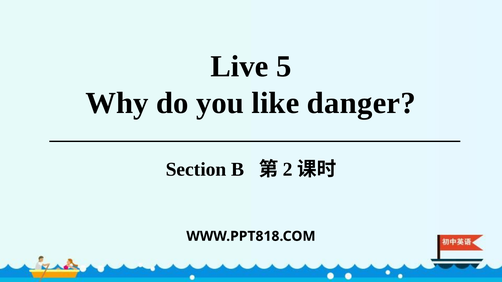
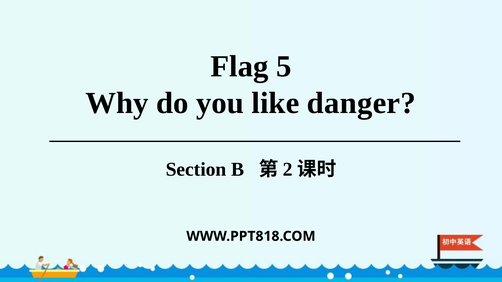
Live: Live -> Flag (239, 67)
